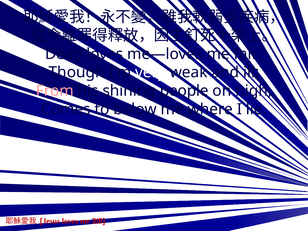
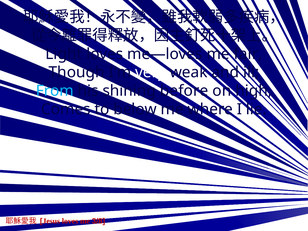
Dead: Dead -> Light (64, 54)
From colour: pink -> light blue (55, 91)
people: people -> before (184, 91)
